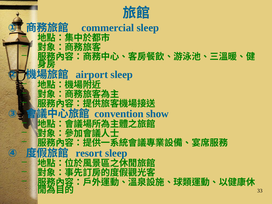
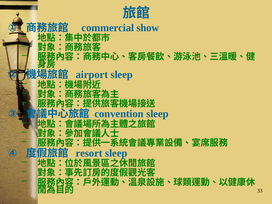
commercial sleep: sleep -> show (148, 28)
convention show: show -> sleep (157, 114)
